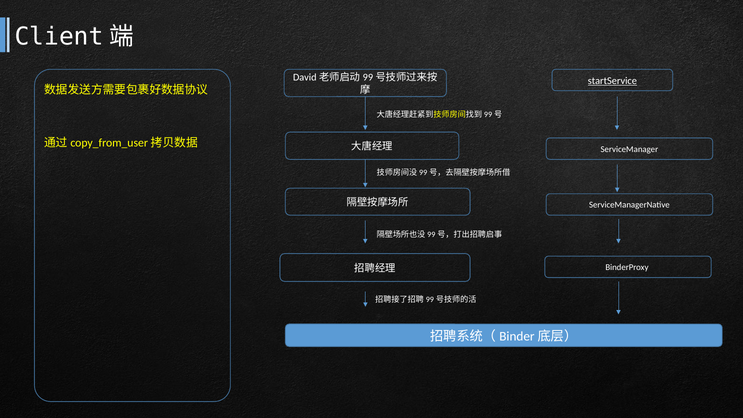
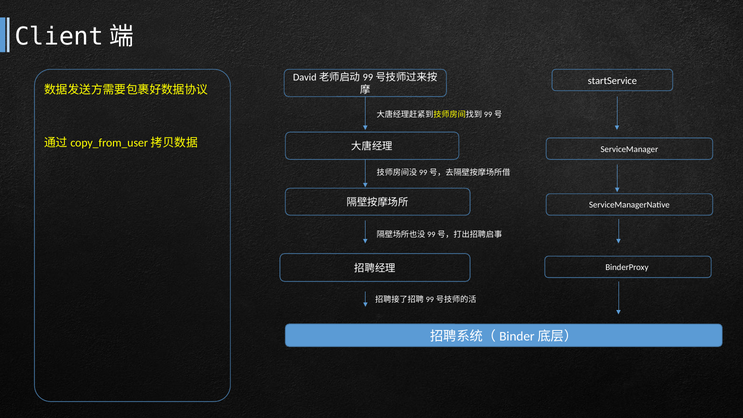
startService underline: present -> none (612, 81)
